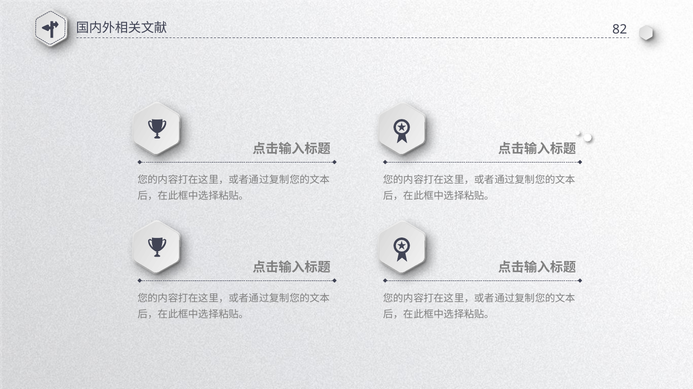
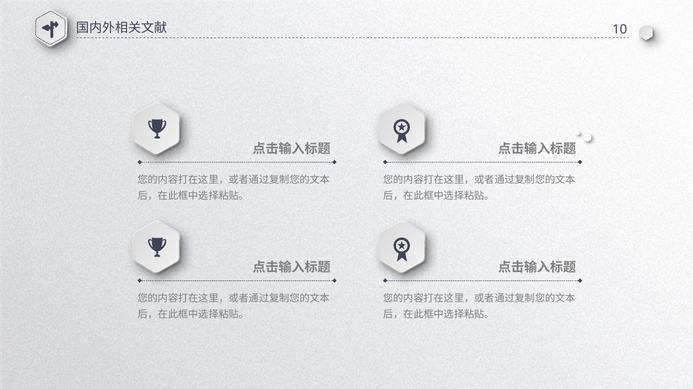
82: 82 -> 10 (620, 30)
